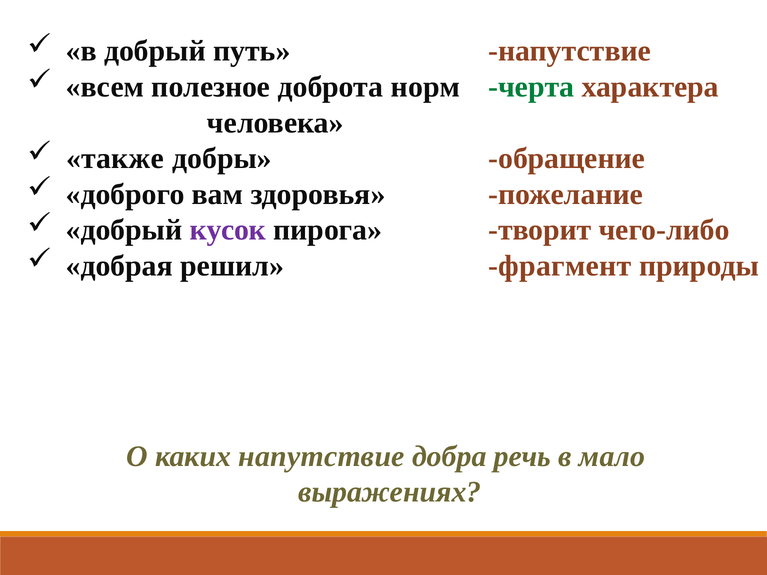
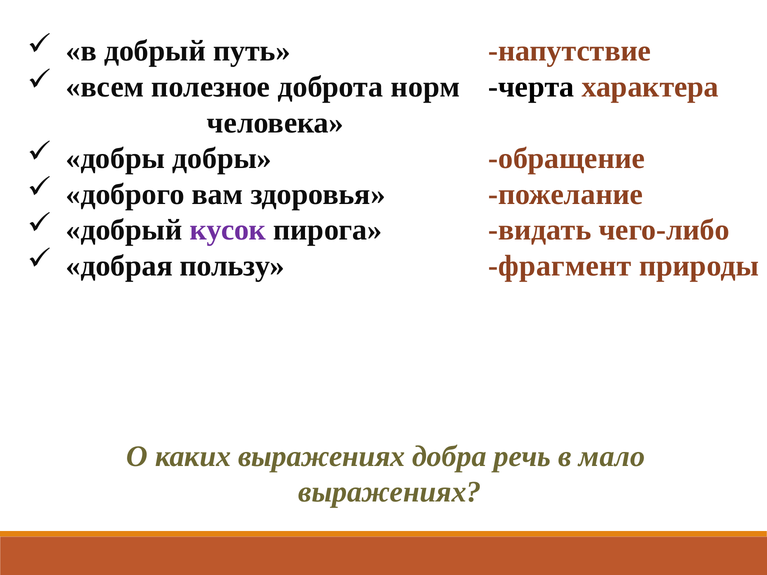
черта colour: green -> black (531, 87)
также: также -> добры (115, 159)
творит: творит -> видать (540, 230)
решил: решил -> пользу (232, 266)
каких напутствие: напутствие -> выражениях (322, 456)
